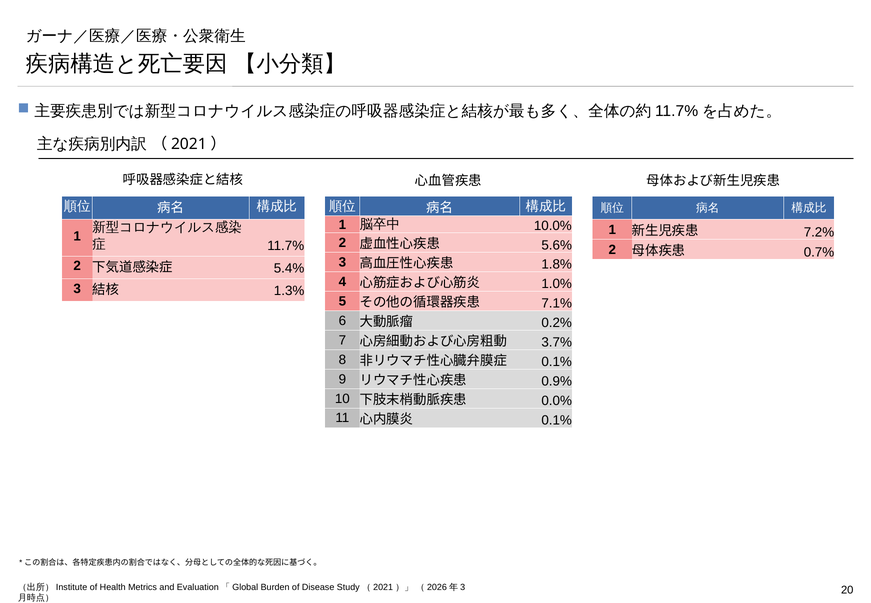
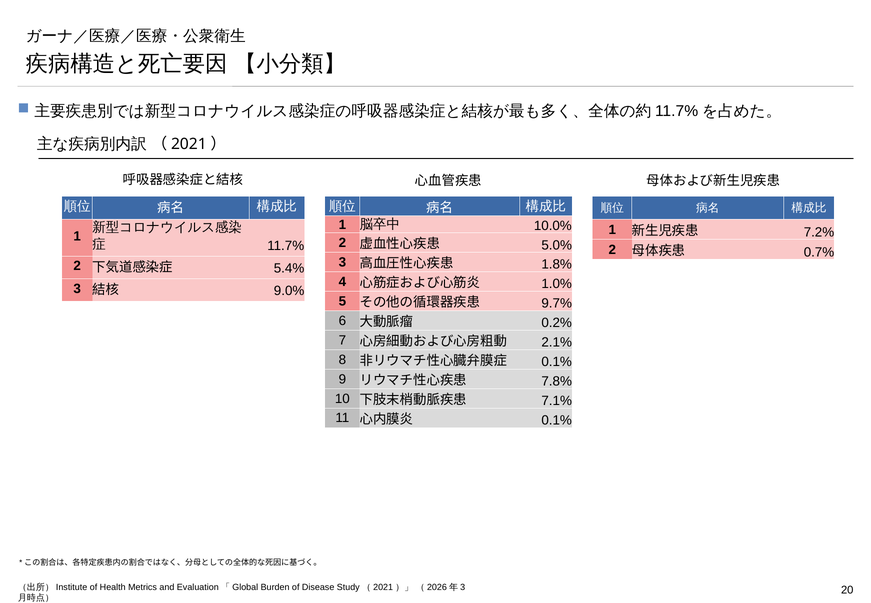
5.6%: 5.6% -> 5.0% (557, 245)
1.3%: 1.3% -> 9.0% (289, 291)
7.1%: 7.1% -> 9.7% (557, 304)
3.7%: 3.7% -> 2.1% (557, 342)
0.9%: 0.9% -> 7.8% (557, 381)
0.0%: 0.0% -> 7.1% (557, 401)
